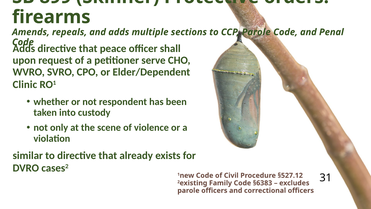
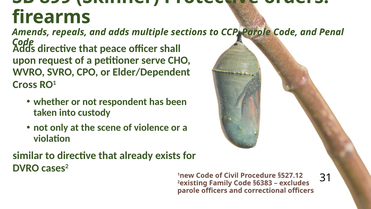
Clinic: Clinic -> Cross (25, 84)
